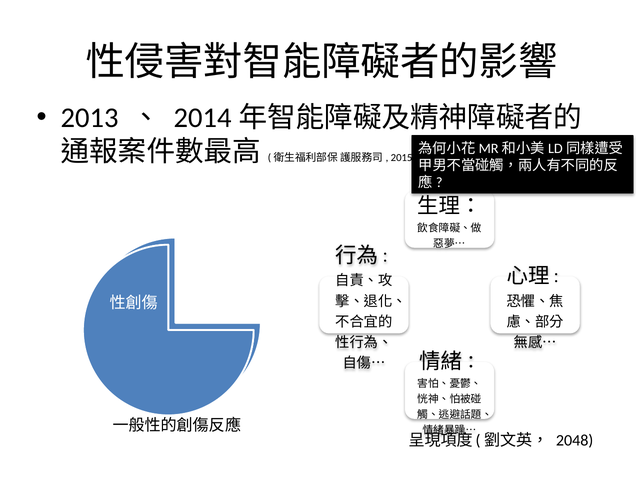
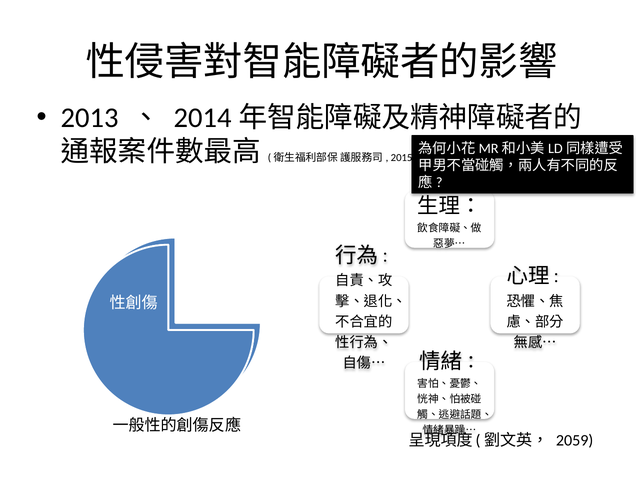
2048: 2048 -> 2059 (575, 441)
